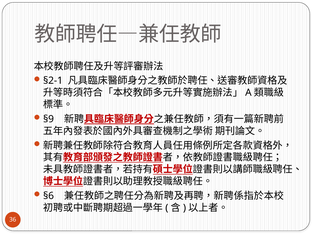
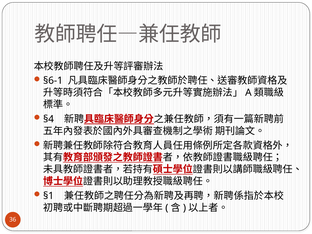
§2-1: §2-1 -> §6-1 (53, 81)
§9: §9 -> §4 (49, 119)
§6: §6 -> §1 (49, 196)
